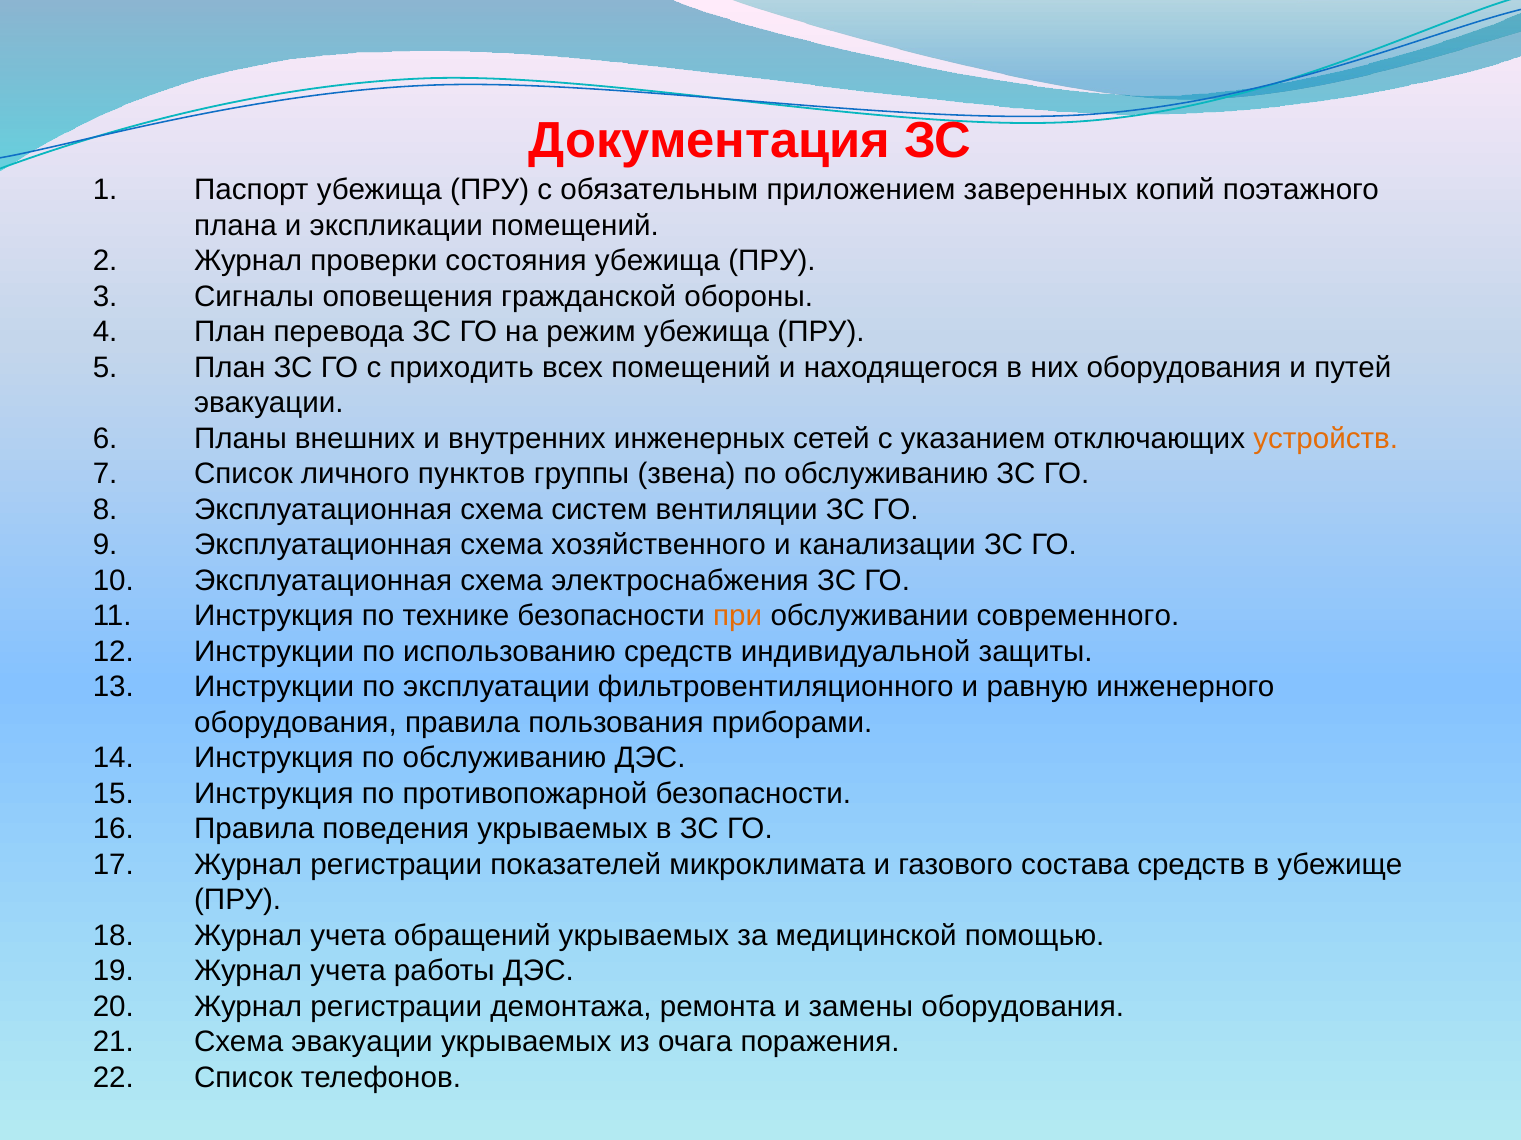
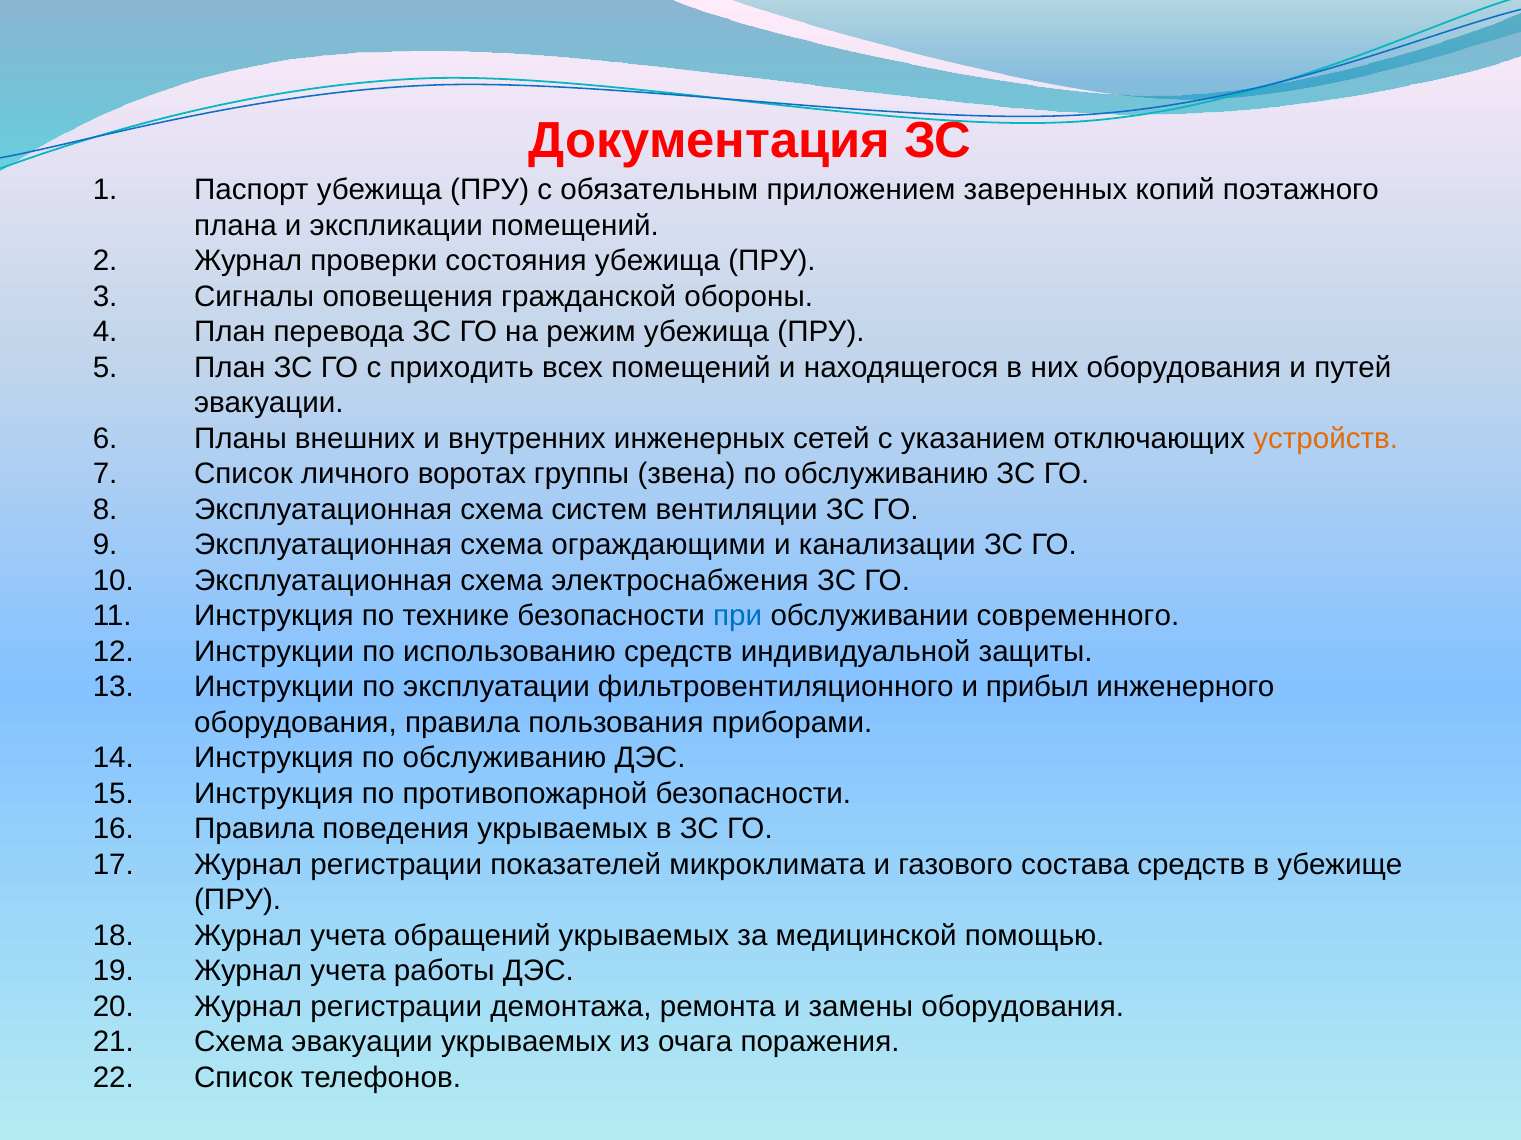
пунктов: пунктов -> воротах (472, 474)
хозяйственного: хозяйственного -> ограждающими (658, 545)
при colour: orange -> blue (738, 616)
равную: равную -> прибыл (1037, 688)
